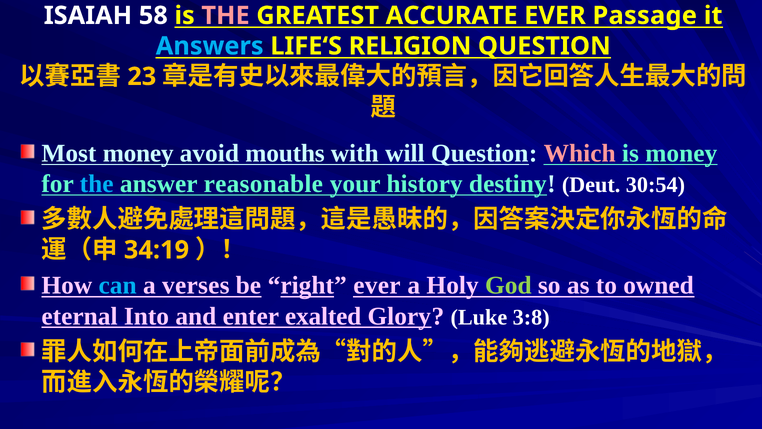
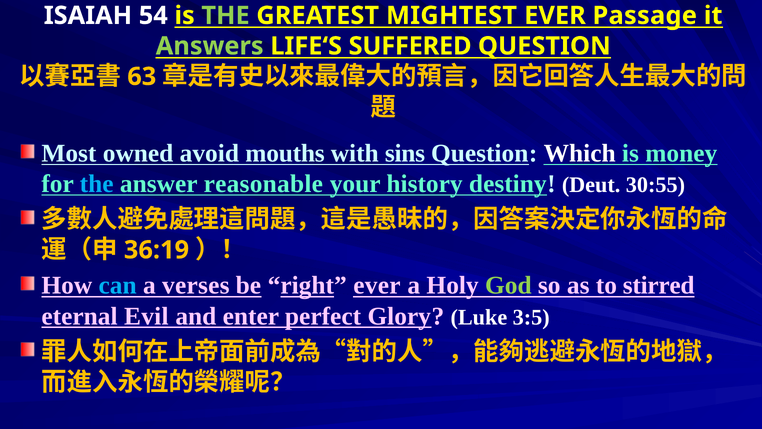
58: 58 -> 54 (153, 16)
THE colour: pink -> light green (226, 16)
ACCURATE: ACCURATE -> MIGHTEST (451, 16)
Answers colour: light blue -> light green (210, 46)
RELIGION: RELIGION -> SUFFERED (410, 46)
23: 23 -> 63 (142, 77)
Most money: money -> owned (138, 153)
will: will -> sins (405, 153)
Which colour: pink -> white (580, 153)
30:54: 30:54 -> 30:55 (655, 185)
34:19: 34:19 -> 36:19 (156, 250)
owned: owned -> stirred (659, 285)
Into: Into -> Evil (146, 316)
exalted: exalted -> perfect (323, 316)
3:8: 3:8 -> 3:5 (531, 317)
